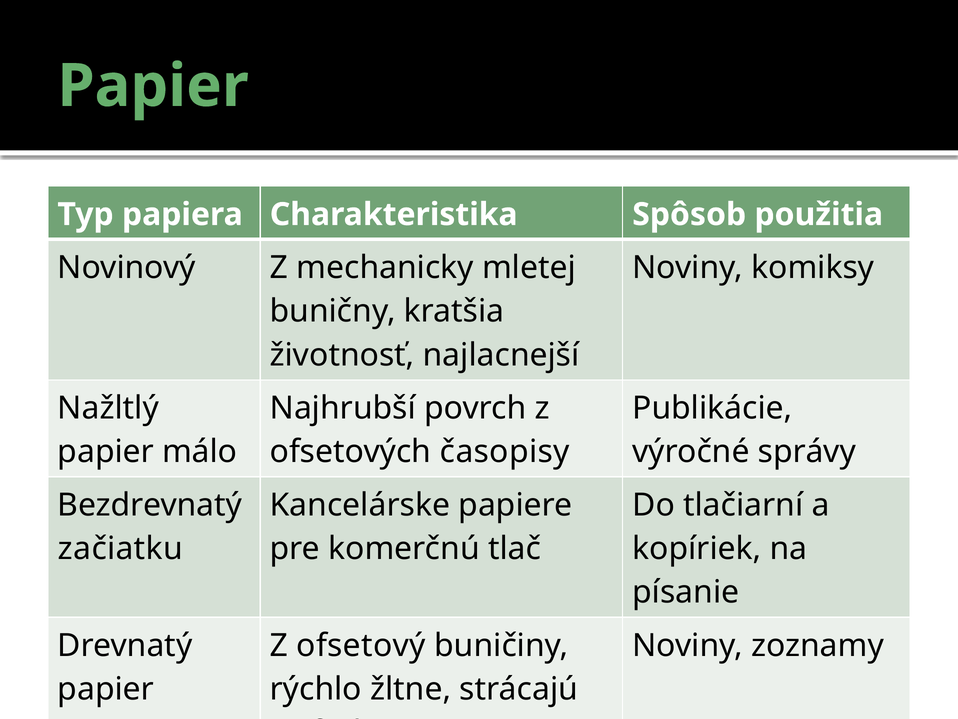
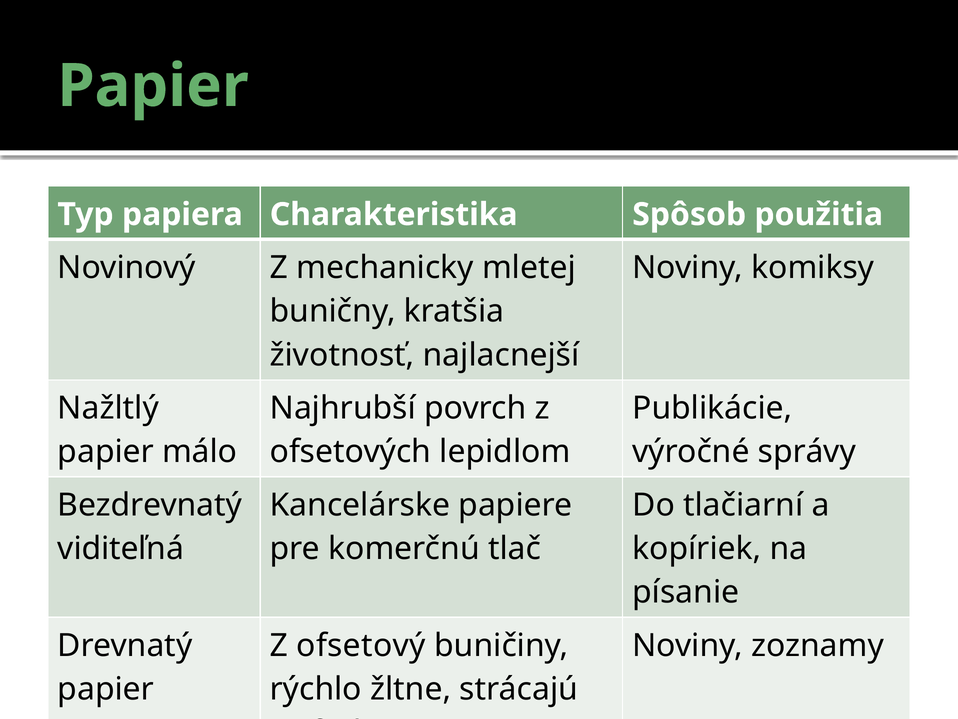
časopisy: časopisy -> lepidlom (505, 452)
začiatku: začiatku -> viditeľná (121, 548)
